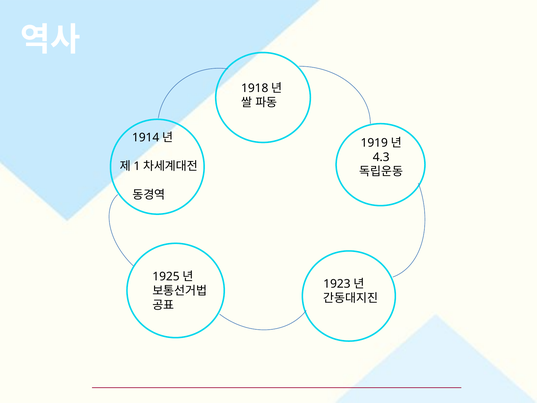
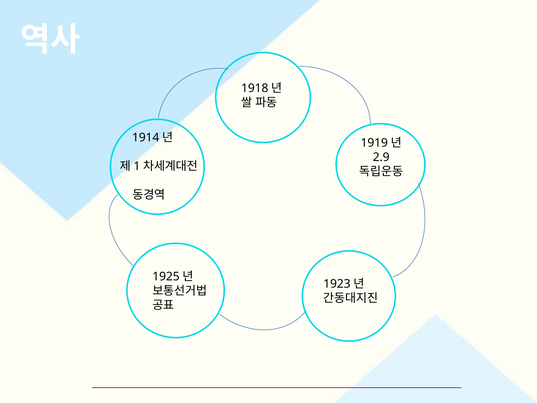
4.3: 4.3 -> 2.9 (381, 157)
